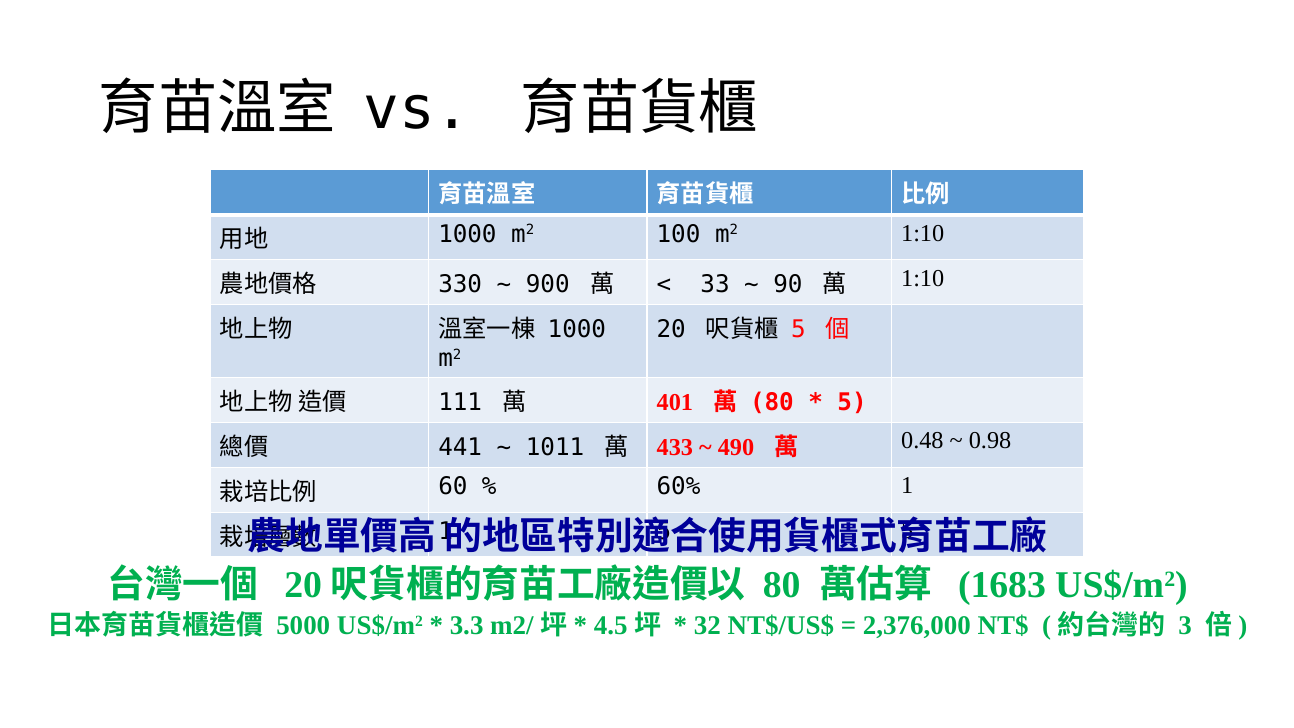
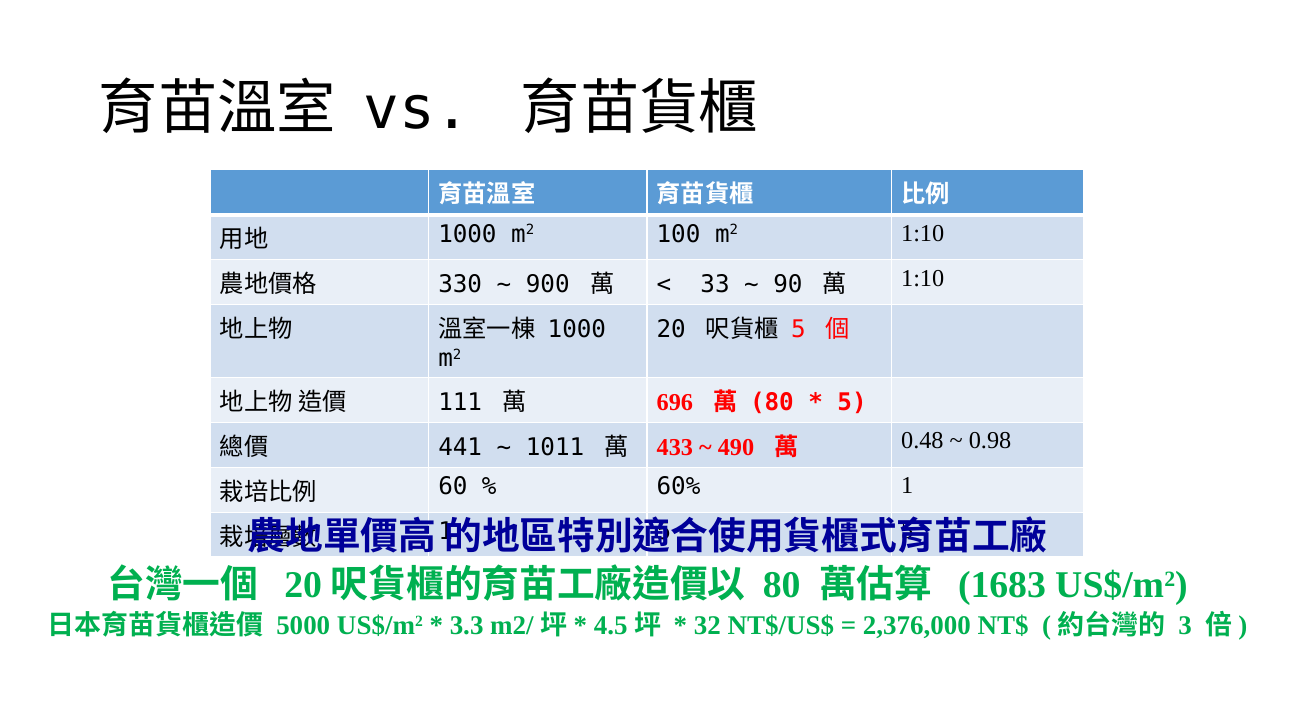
401: 401 -> 696 (675, 402)
